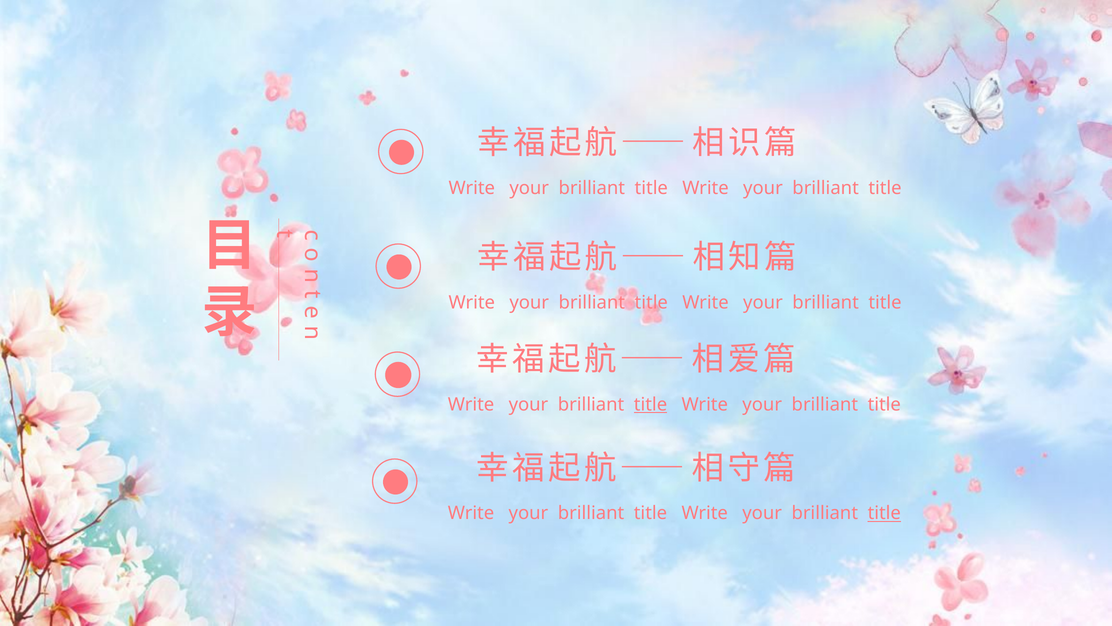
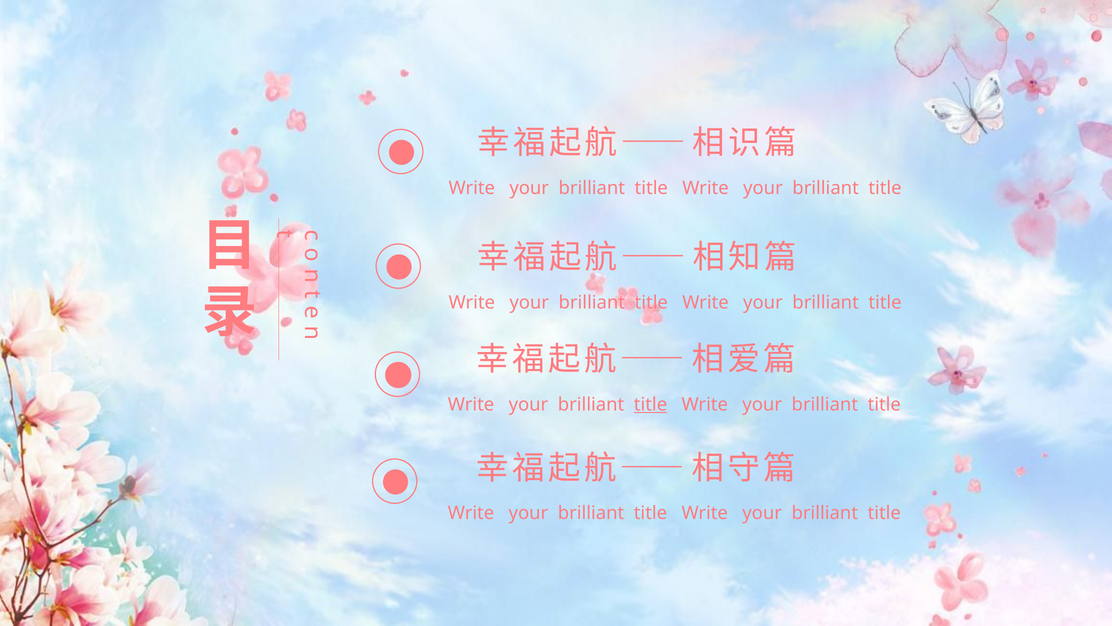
title underline: present -> none (884, 513)
